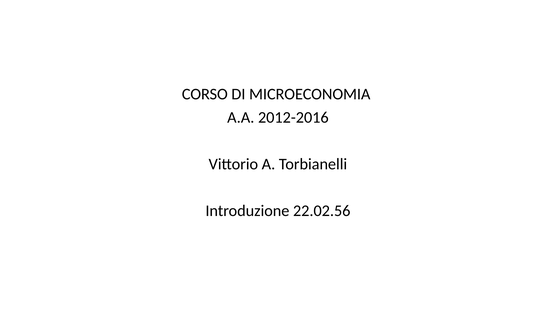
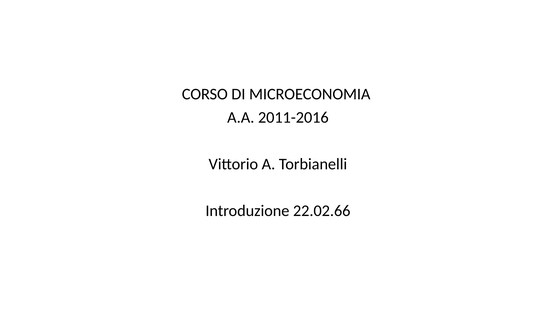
2012-2016: 2012-2016 -> 2011-2016 (293, 117)
22.02.56: 22.02.56 -> 22.02.66 (322, 211)
